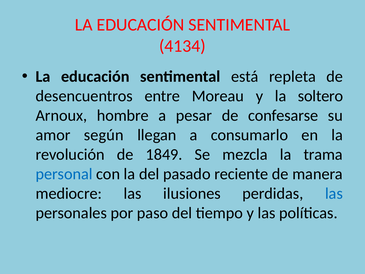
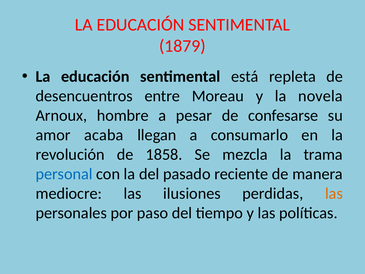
4134: 4134 -> 1879 (182, 46)
soltero: soltero -> novela (320, 96)
según: según -> acaba (104, 135)
1849: 1849 -> 1858 (164, 154)
las colour: blue -> orange (334, 193)
